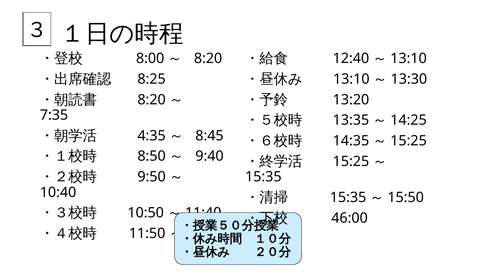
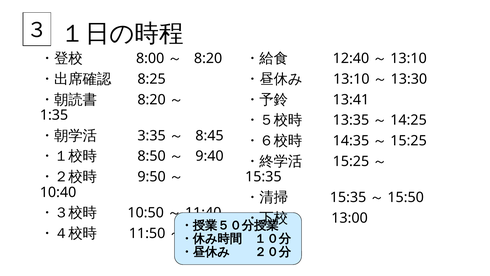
13:20: 13:20 -> 13:41 (351, 100)
7:35: 7:35 -> 1:35 (54, 115)
4:35: 4:35 -> 3:35 (152, 136)
46:00: 46:00 -> 13:00 (350, 218)
